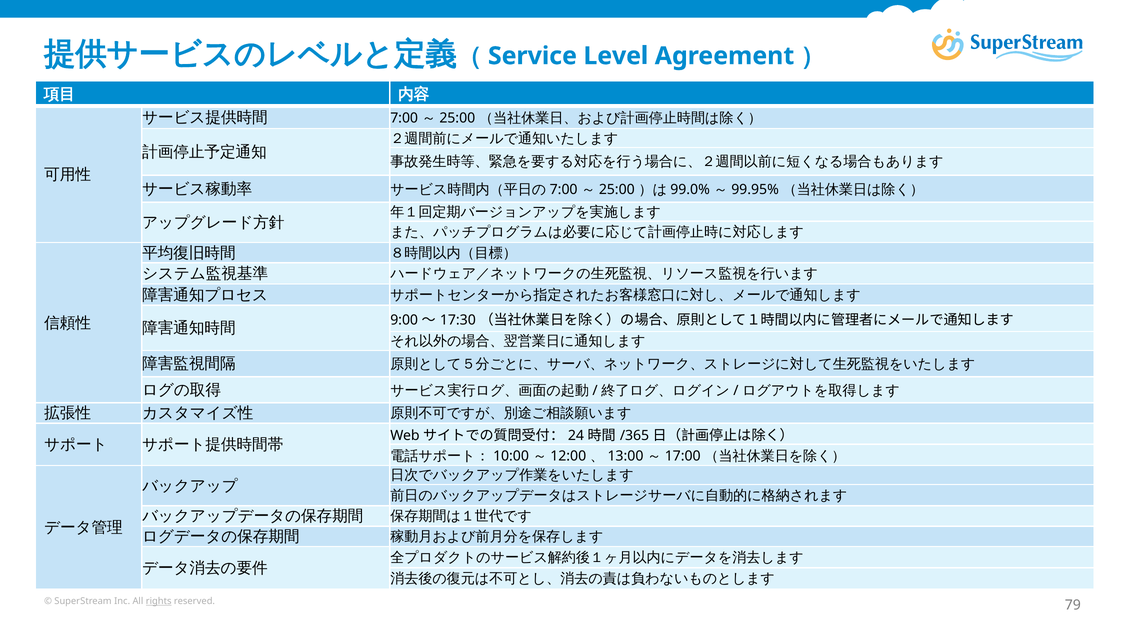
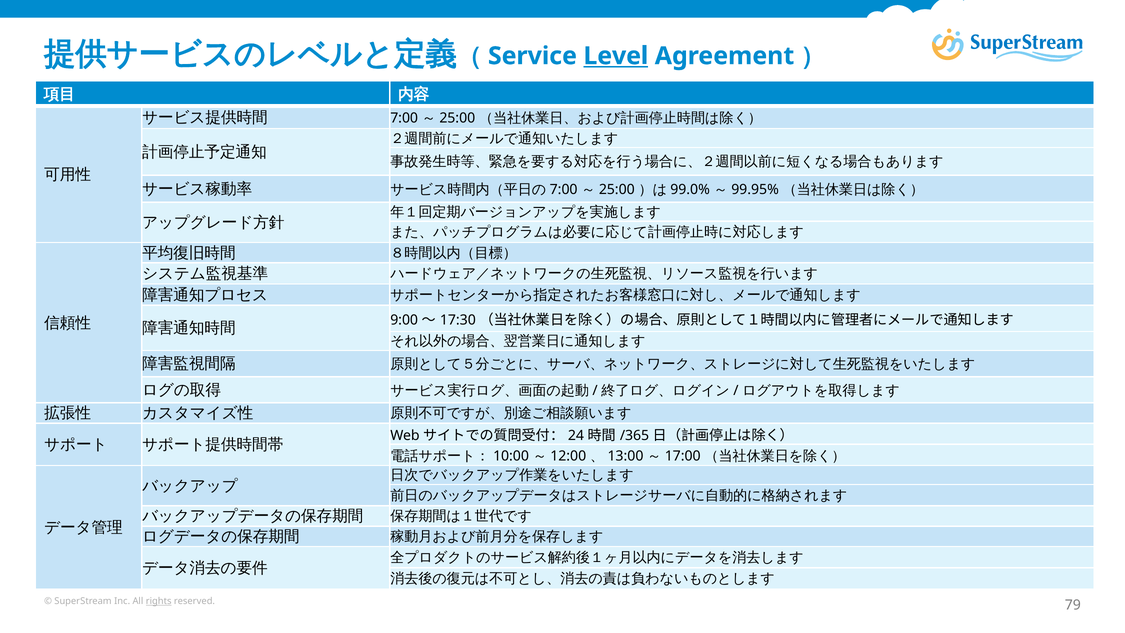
Level underline: none -> present (616, 56)
